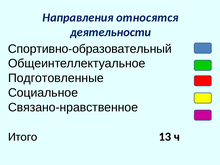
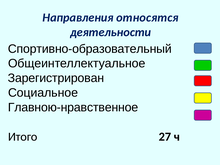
Подготовленные: Подготовленные -> Зарегистрирован (56, 78)
Связано-нравственное: Связано-нравственное -> Главною-нравственное (73, 107)
13: 13 -> 27 (165, 137)
